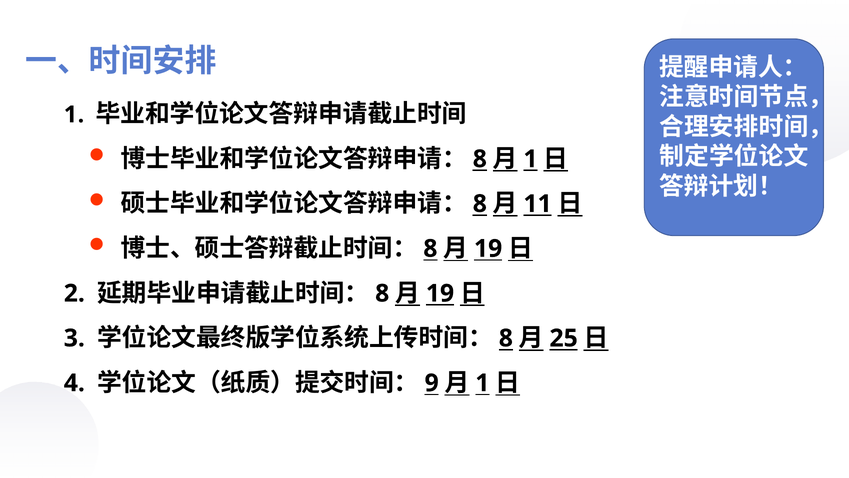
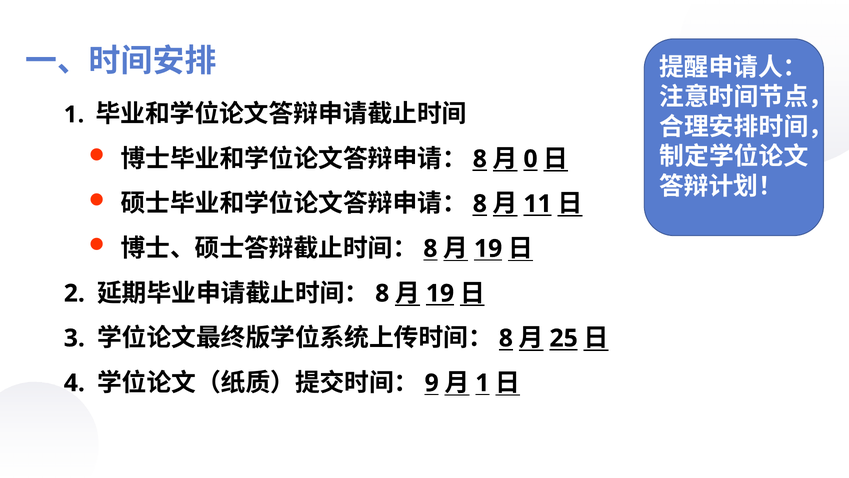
1: 1 -> 0 (531, 159)
